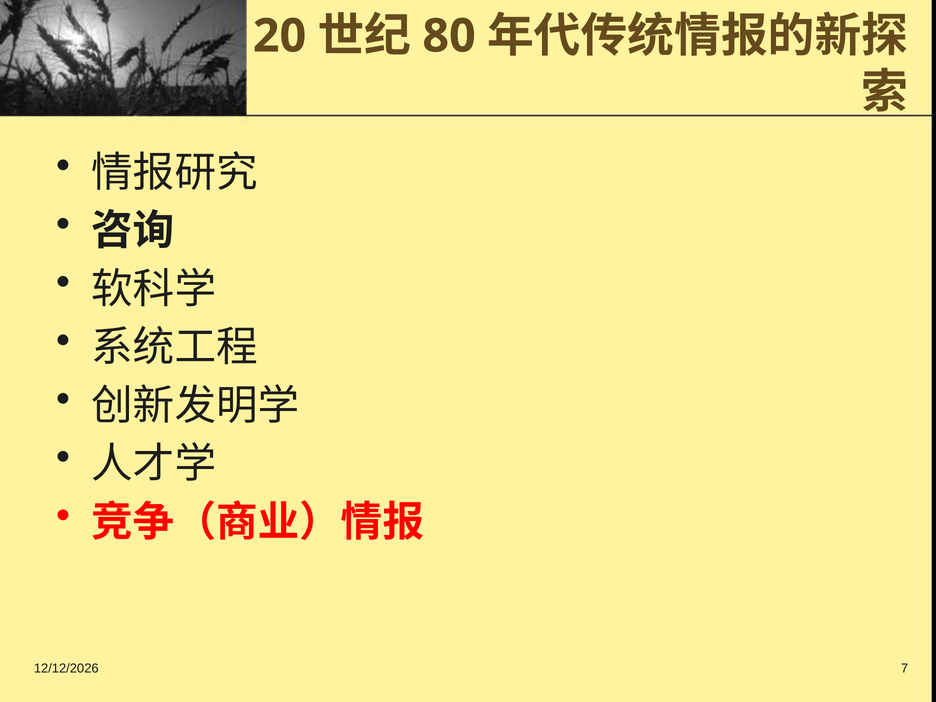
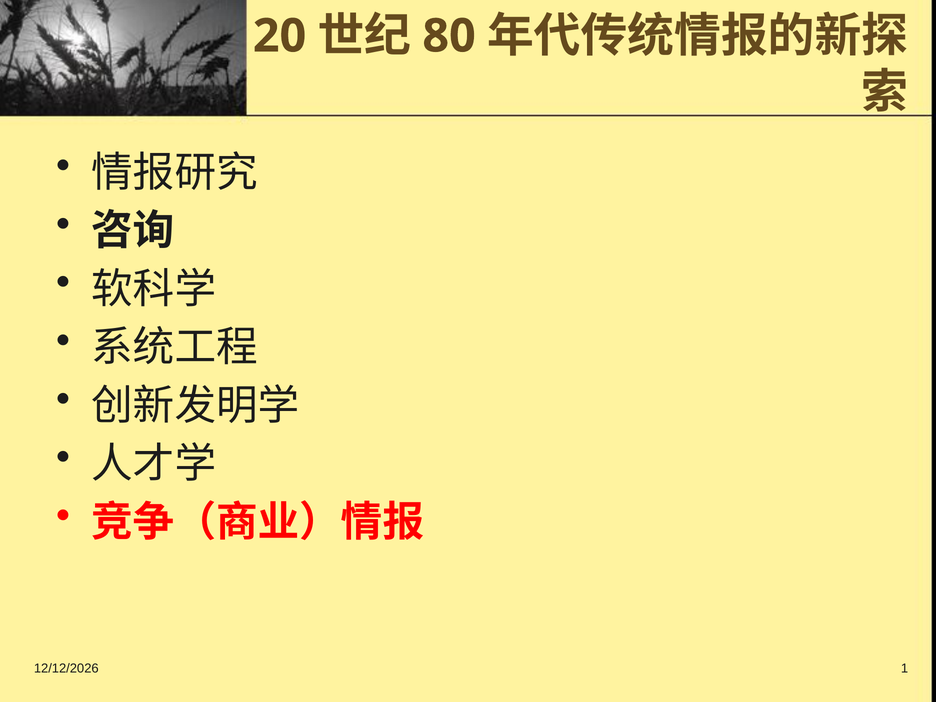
7: 7 -> 1 (905, 669)
